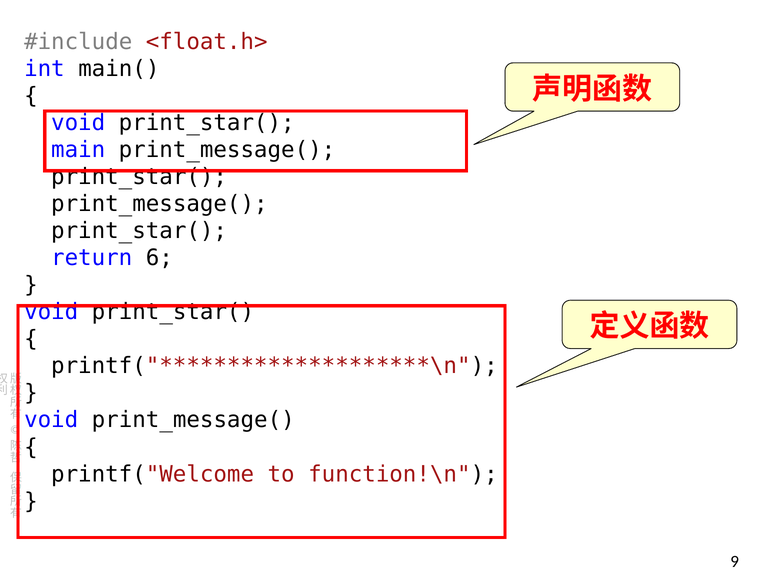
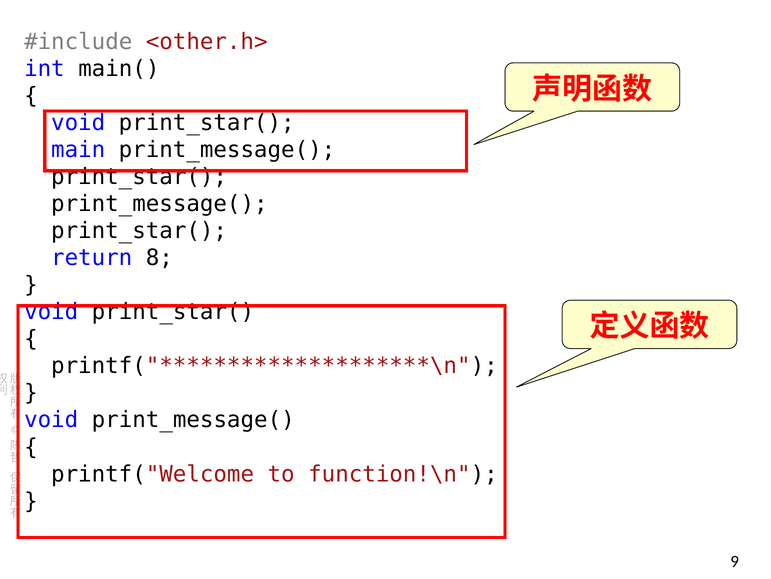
<float.h>: <float.h> -> <other.h> (207, 42)
6: 6 -> 8 (159, 258)
